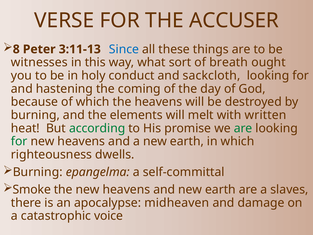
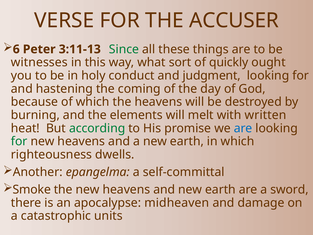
8: 8 -> 6 (16, 49)
Since colour: blue -> green (124, 49)
breath: breath -> quickly (229, 62)
sackcloth: sackcloth -> judgment (212, 76)
are colour: green -> blue (243, 128)
Burning: Burning -> Another (38, 172)
slaves: slaves -> sword (289, 189)
voice: voice -> units (108, 216)
